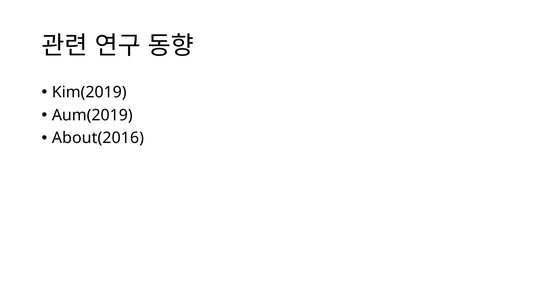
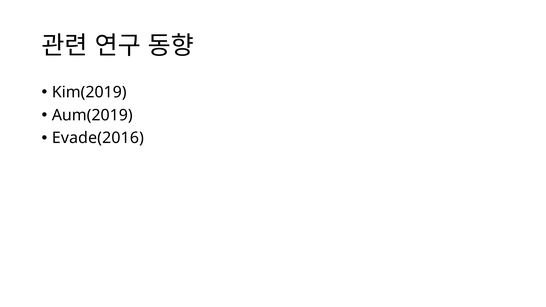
About(2016: About(2016 -> Evade(2016 (98, 138)
